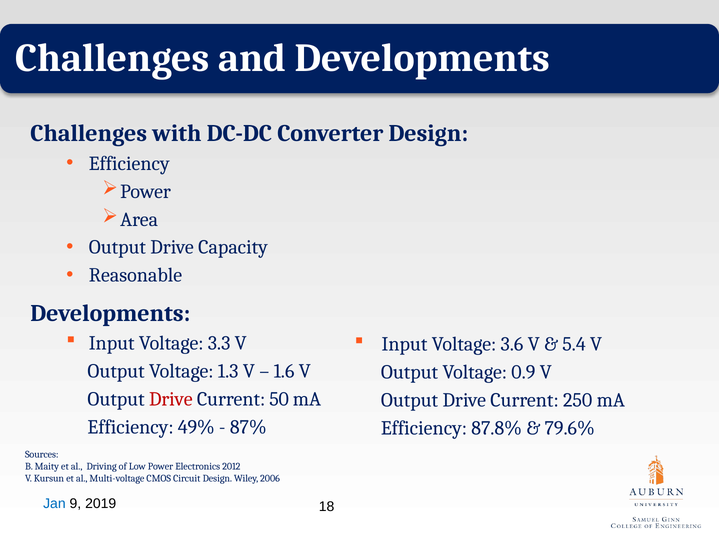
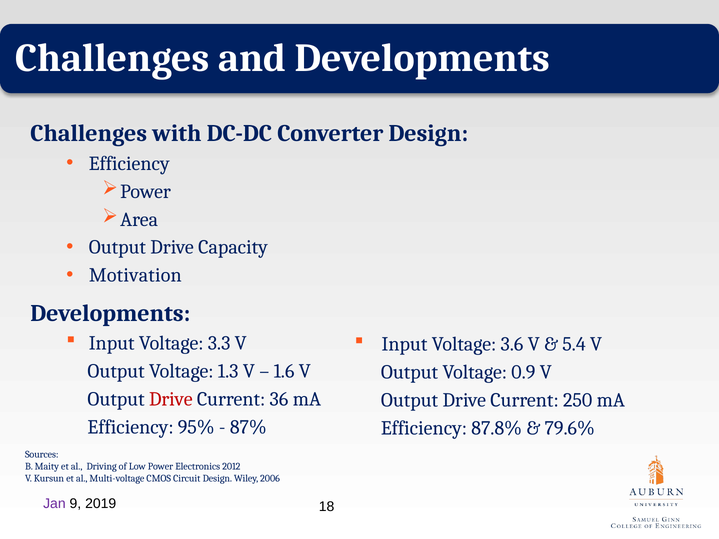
Reasonable: Reasonable -> Motivation (135, 275)
50: 50 -> 36 (279, 399)
49%: 49% -> 95% (196, 427)
Jan colour: blue -> purple (54, 504)
